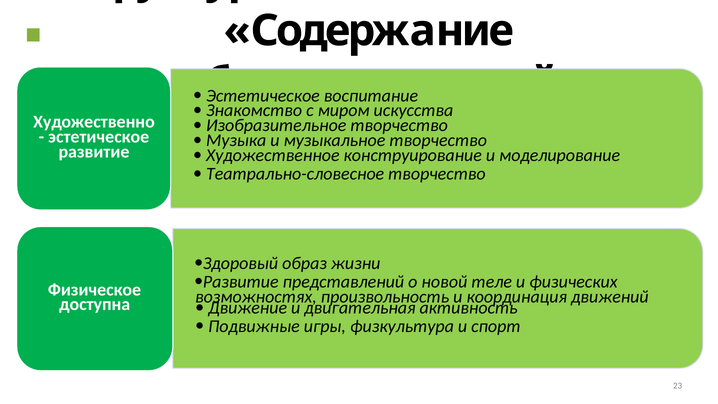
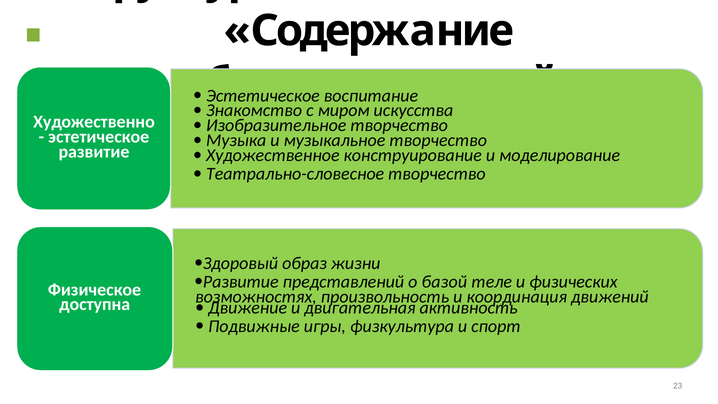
новой: новой -> базой (444, 282)
